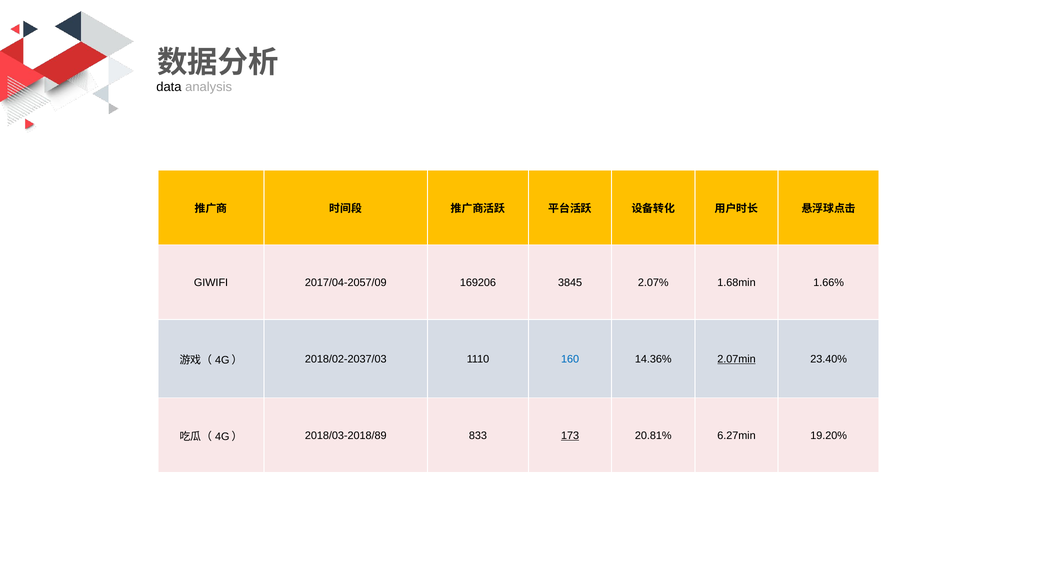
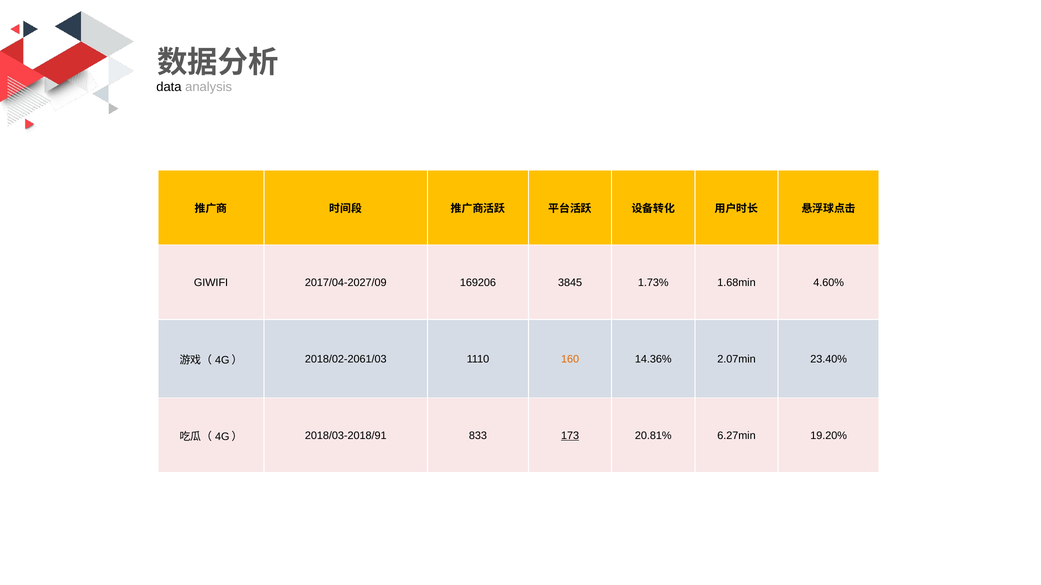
2017/04-2057/09: 2017/04-2057/09 -> 2017/04-2027/09 (346, 283)
2.07%: 2.07% -> 1.73% (653, 283)
1.66%: 1.66% -> 4.60% (829, 283)
2018/02-2037/03: 2018/02-2037/03 -> 2018/02-2061/03 (346, 360)
160 colour: blue -> orange (570, 360)
2.07min underline: present -> none (737, 360)
2018/03-2018/89: 2018/03-2018/89 -> 2018/03-2018/91 (346, 436)
